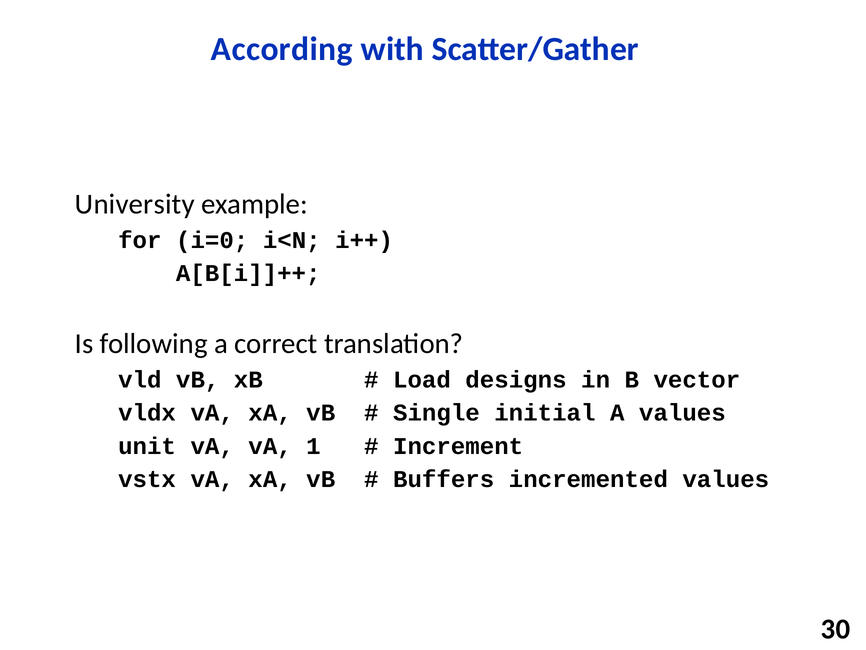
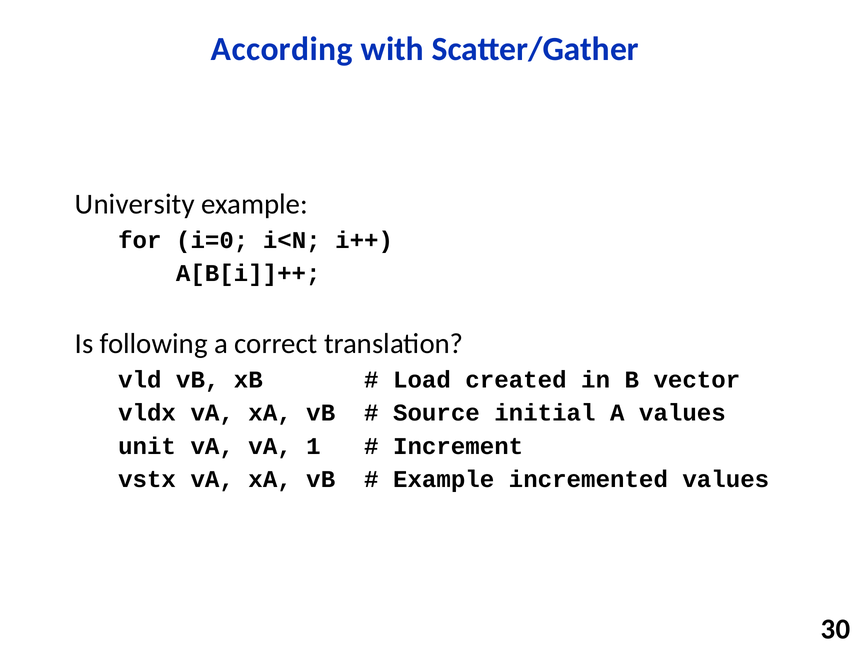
designs: designs -> created (516, 379)
Single: Single -> Source (436, 413)
Buffers: Buffers -> Example (444, 479)
